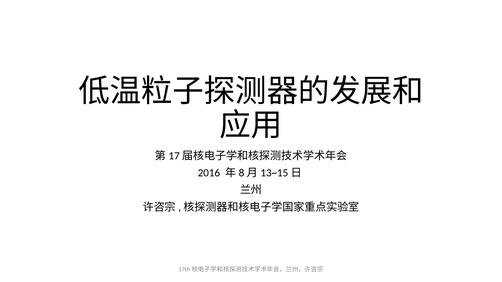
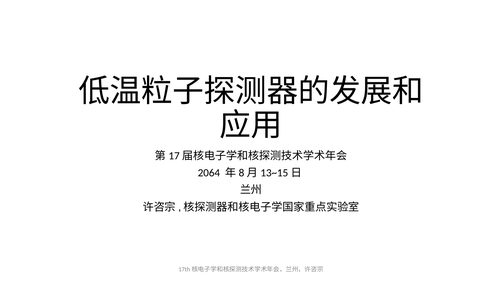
2016: 2016 -> 2064 (209, 173)
